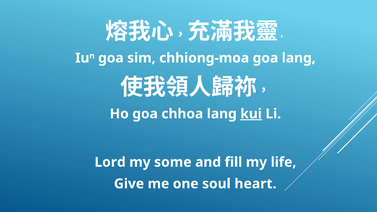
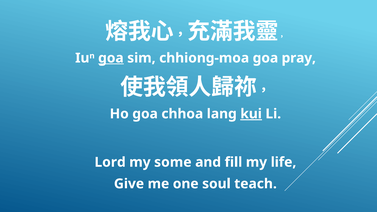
goa underline: none -> present (111, 58)
goa lang: lang -> pray (299, 58)
heart: heart -> teach (256, 184)
